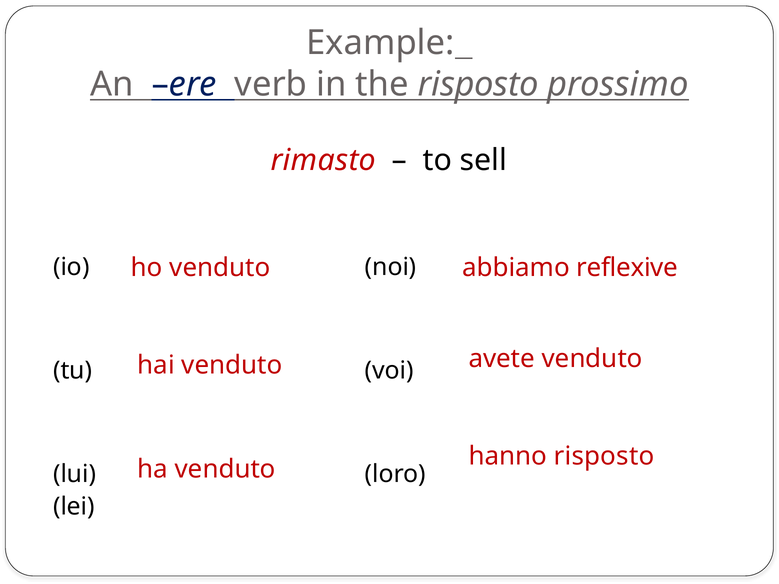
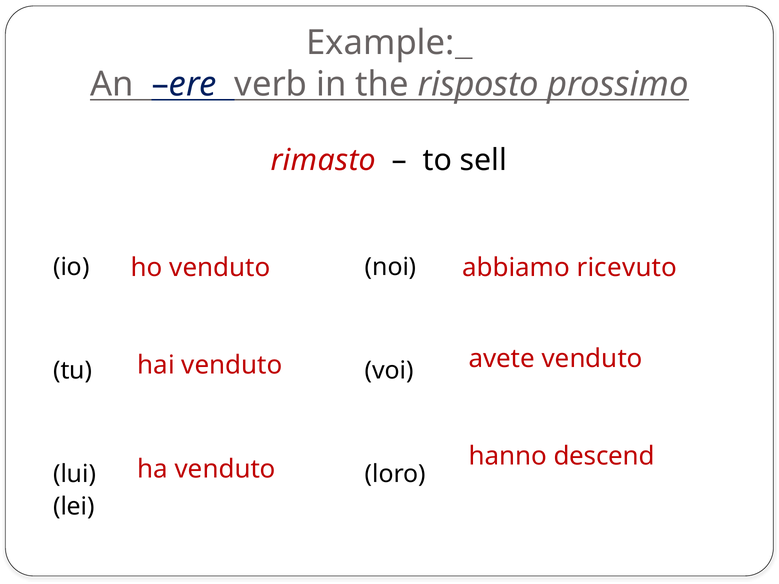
reflexive: reflexive -> ricevuto (627, 268)
hanno risposto: risposto -> descend (604, 456)
